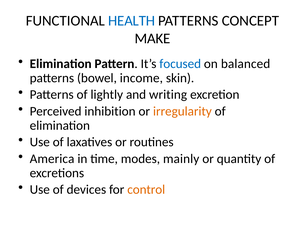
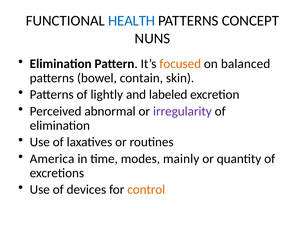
MAKE: MAKE -> NUNS (152, 38)
focused colour: blue -> orange (180, 64)
income: income -> contain (141, 78)
writing: writing -> labeled (168, 95)
inhibition: inhibition -> abnormal (110, 111)
irregularity colour: orange -> purple (182, 111)
